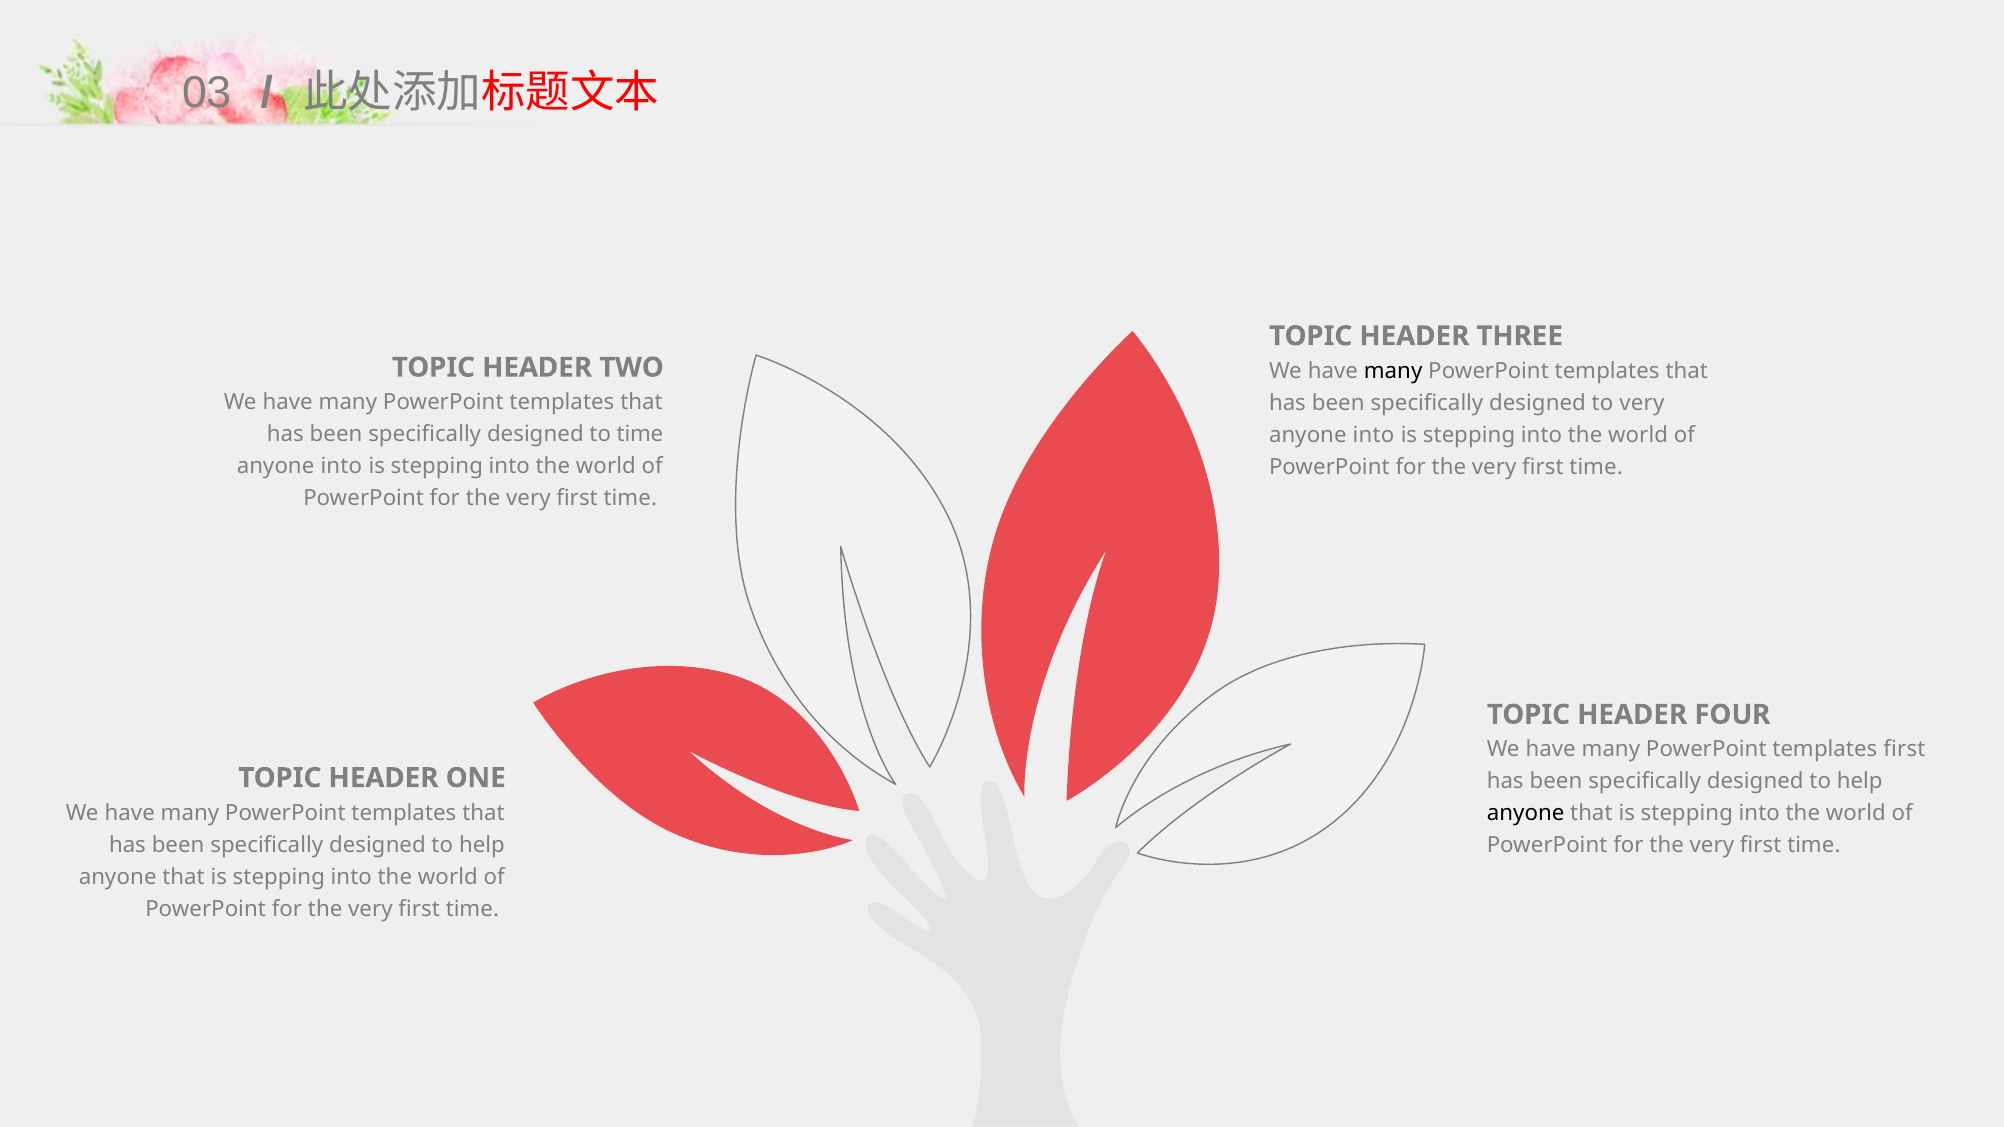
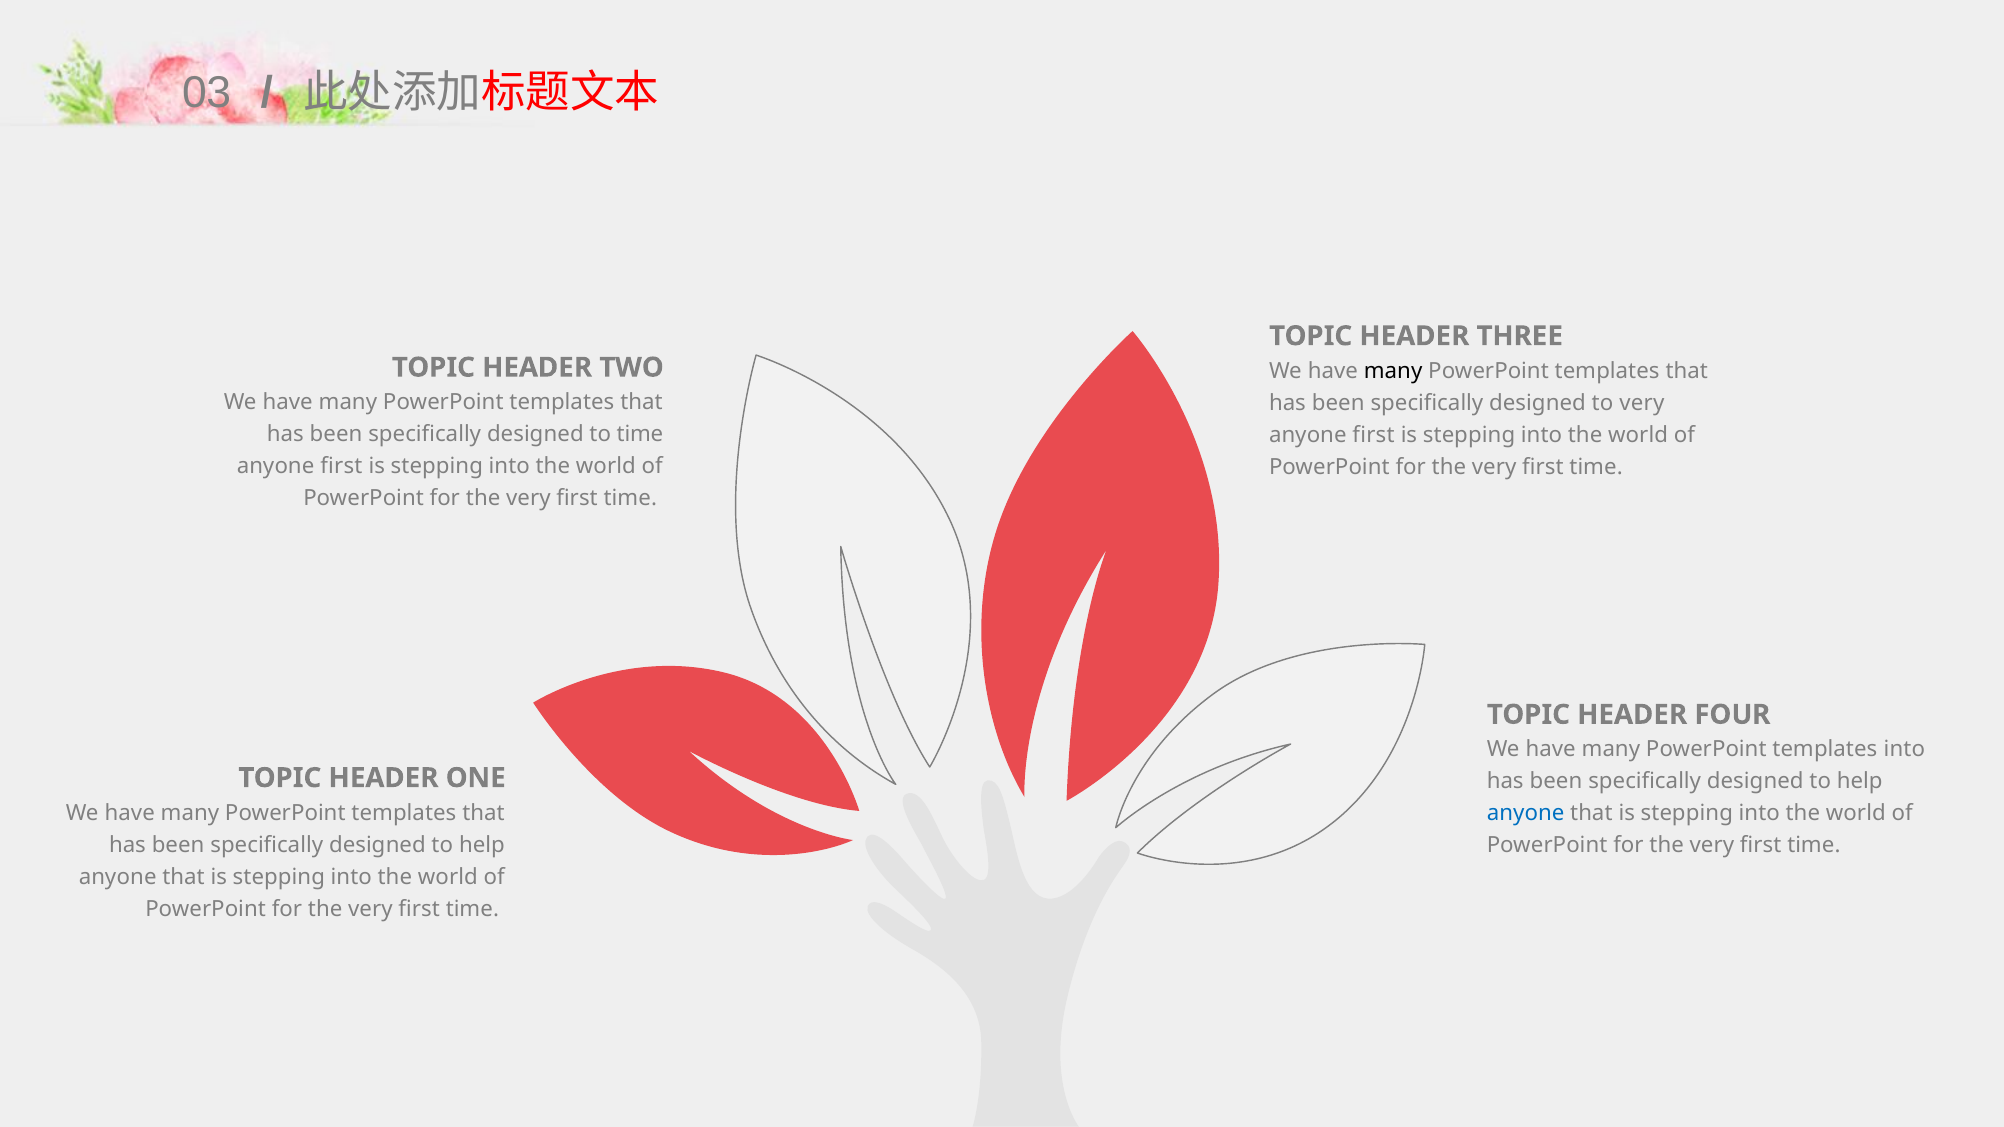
into: into -> first (1374, 435)
into: into -> first (341, 466)
templates first: first -> into (1904, 750)
anyone colour: black -> blue (1526, 814)
